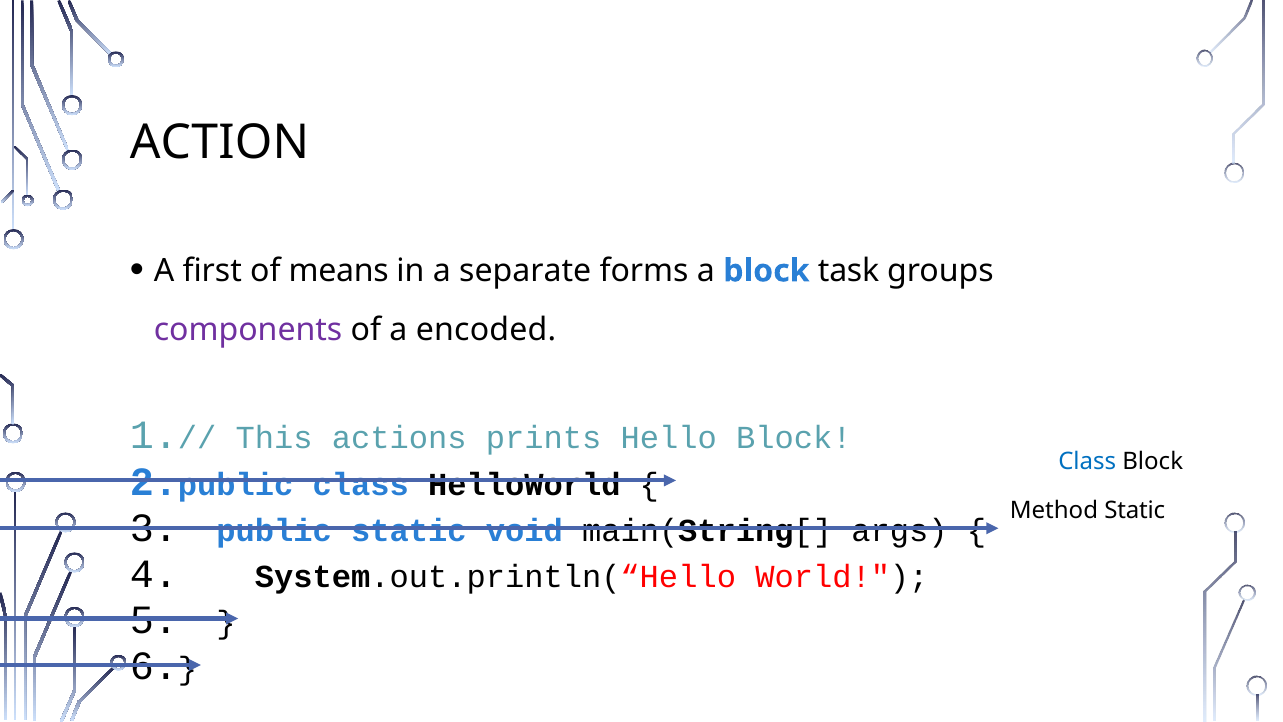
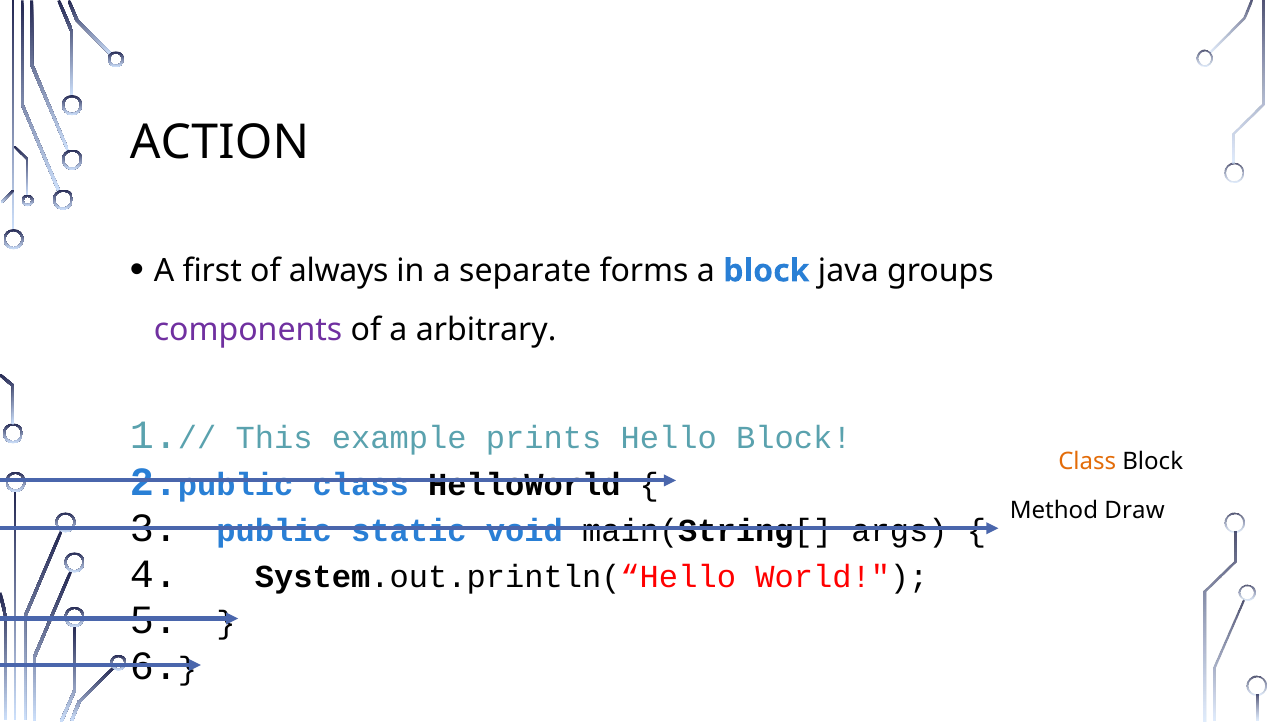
means: means -> always (339, 271)
task: task -> java (848, 271)
encoded: encoded -> arbitrary (486, 330)
actions: actions -> example (399, 438)
Class colour: blue -> orange (1087, 461)
Method Static: Static -> Draw (1135, 510)
